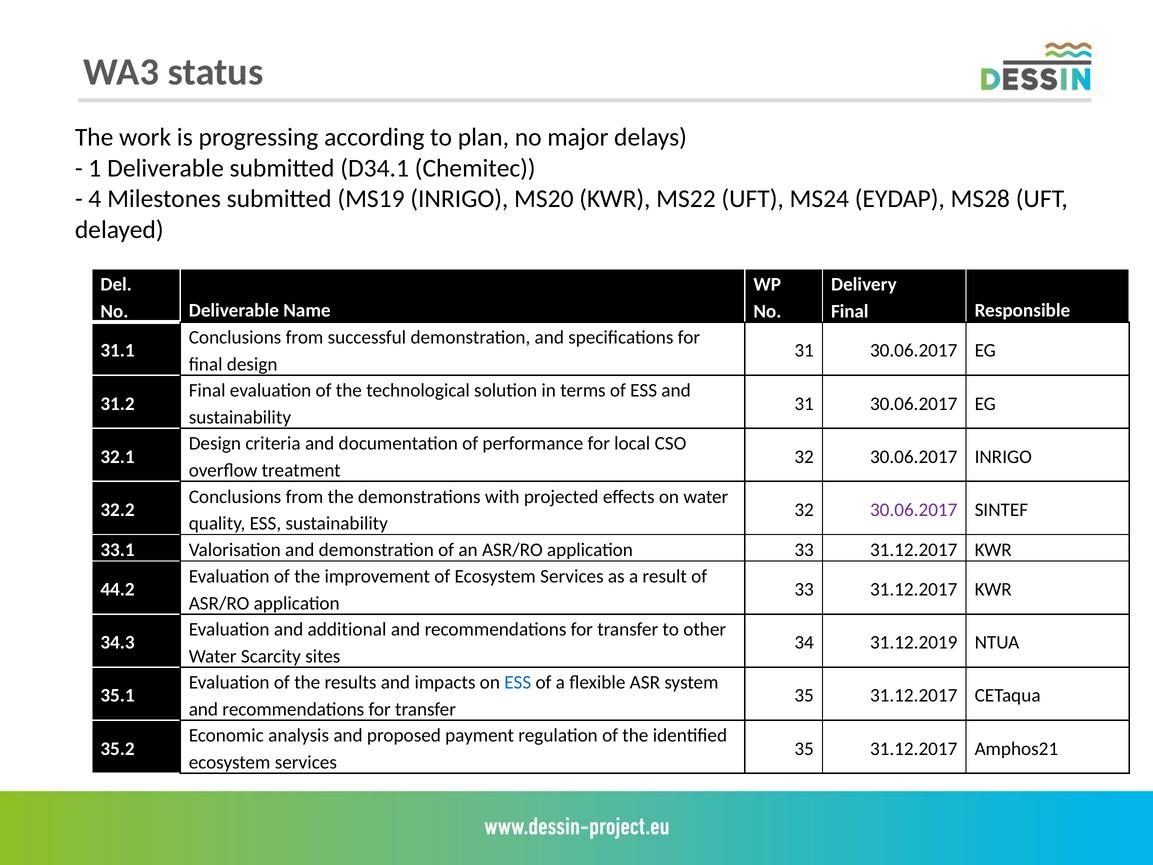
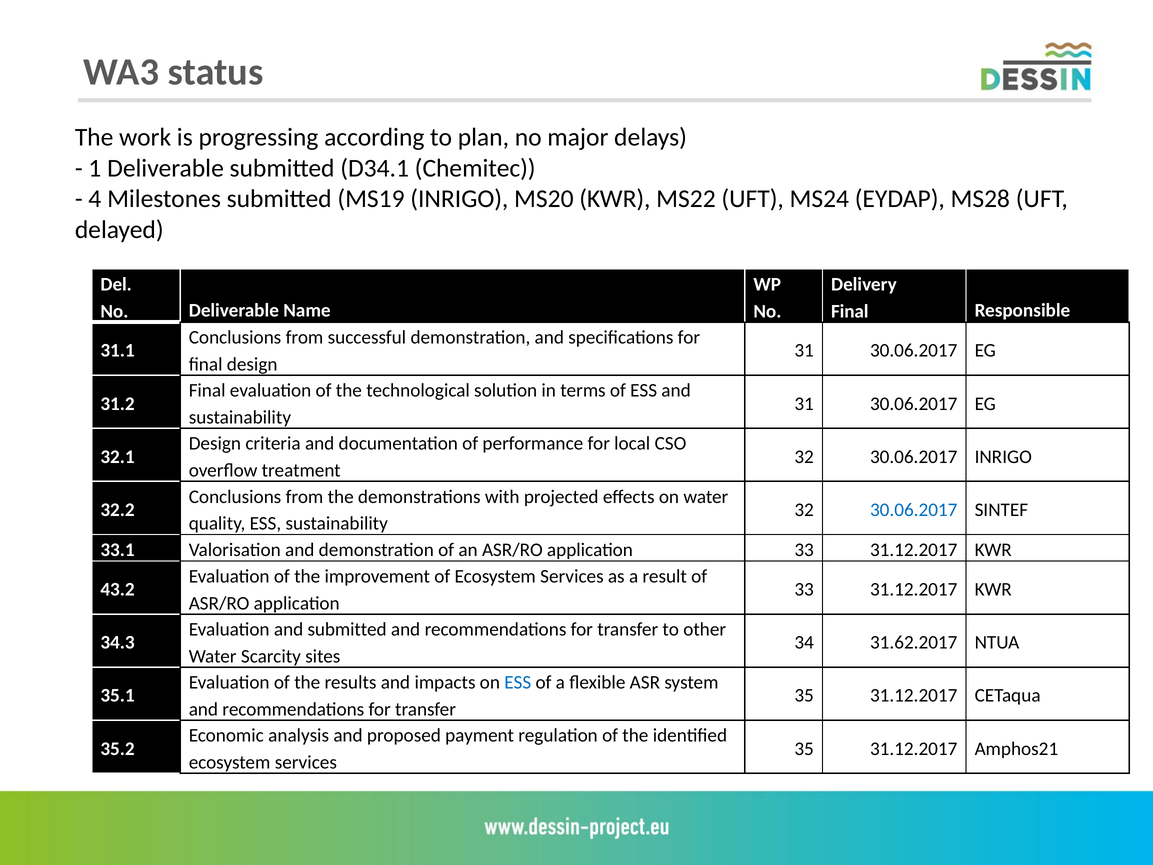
30.06.2017 colour: purple -> blue (914, 510)
44.2: 44.2 -> 43.2 (118, 589)
and additional: additional -> submitted (347, 629)
31.12.2019: 31.12.2019 -> 31.62.2017 (914, 642)
